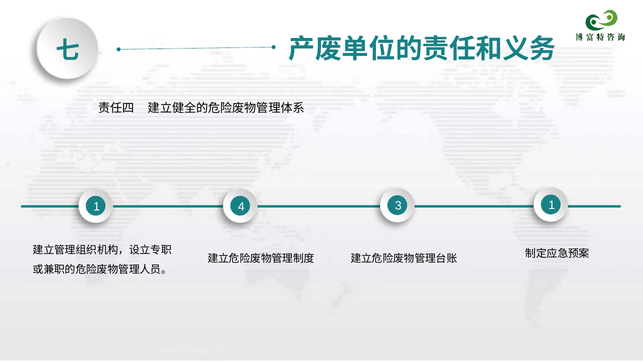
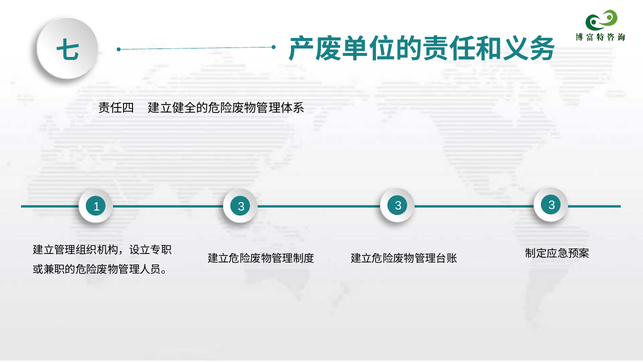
1 4: 4 -> 3 (241, 206)
1: 1 -> 3 (552, 205)
